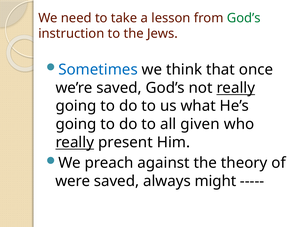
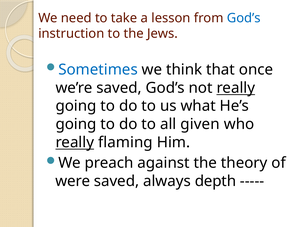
God’s colour: green -> blue (244, 18)
present: present -> flaming (125, 142)
might: might -> depth (215, 181)
